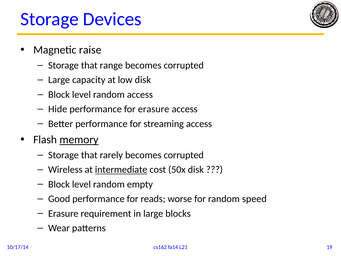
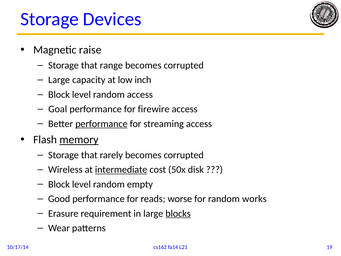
low disk: disk -> inch (143, 80)
Hide: Hide -> Goal (58, 109)
for erasure: erasure -> firewire (154, 109)
performance underline: none -> present (101, 124)
speed: speed -> works (254, 199)
blocks underline: none -> present (178, 213)
